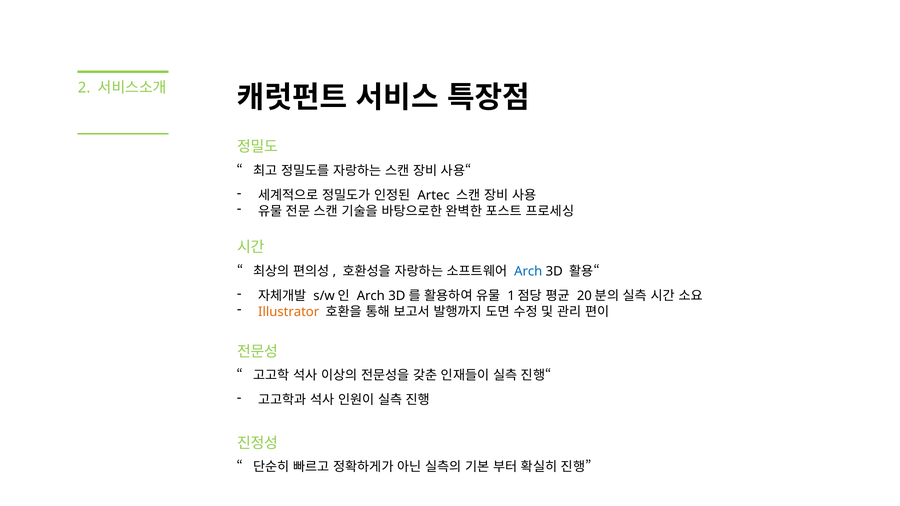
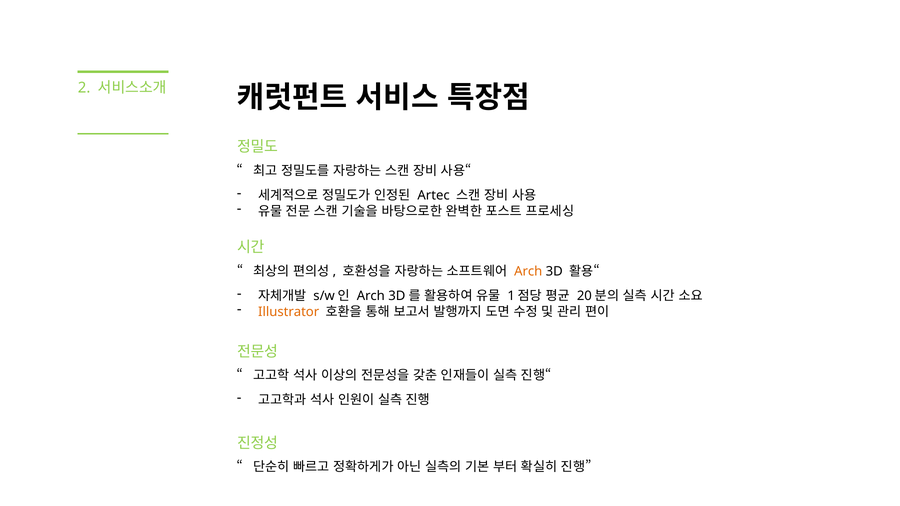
Arch colour: blue -> orange (528, 271)
